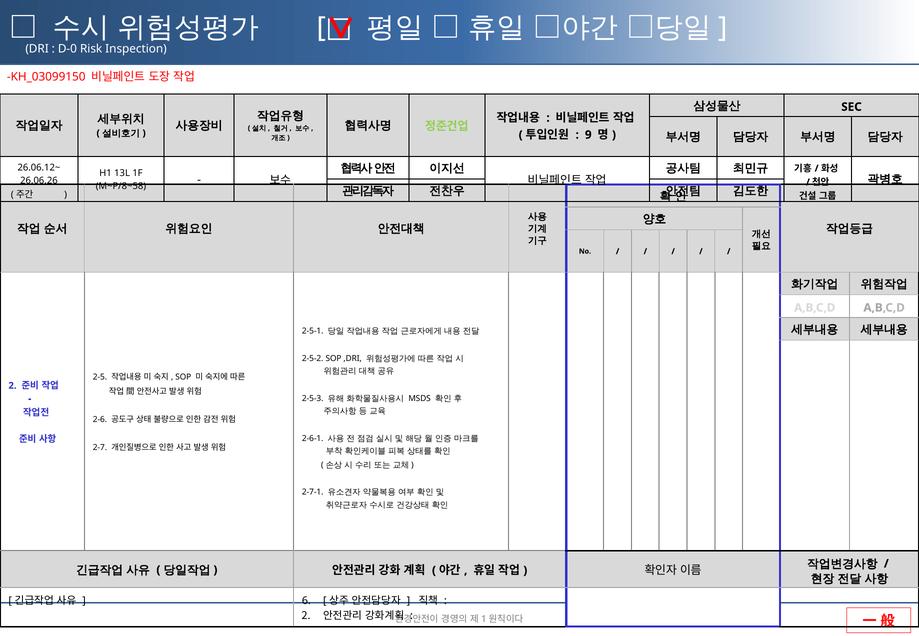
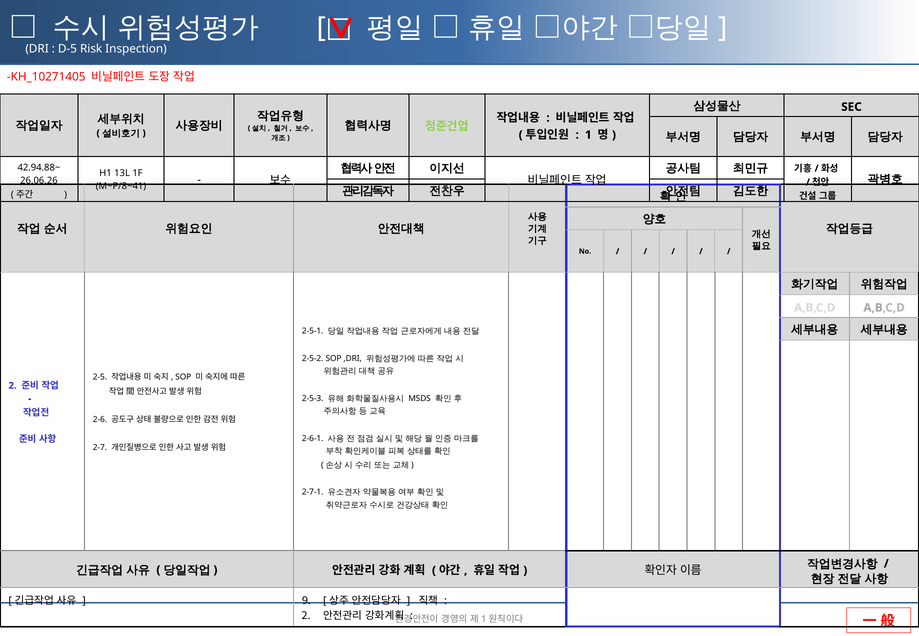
D-0: D-0 -> D-5 (67, 49)
KH_03099150: KH_03099150 -> KH_10271405 (46, 77)
9: 9 -> 1 (588, 135)
26.06.12~: 26.06.12~ -> 42.94.88~ (39, 168)
M~P/8~58: M~P/8~58 -> M~P/8~41 (121, 186)
6: 6 -> 9 (306, 601)
